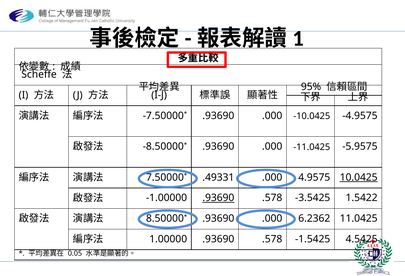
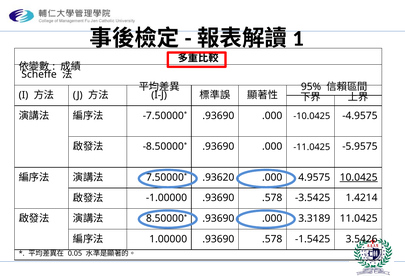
.49331: .49331 -> .93620 (218, 177)
.93690 underline: present -> none (218, 198)
1.5422: 1.5422 -> 1.4214 (362, 198)
6.2362: 6.2362 -> 3.3189 (314, 218)
4.5425: 4.5425 -> 3.5426 (362, 239)
